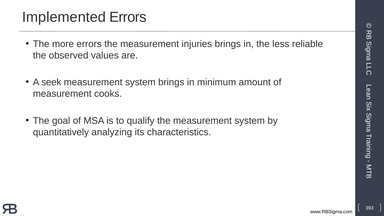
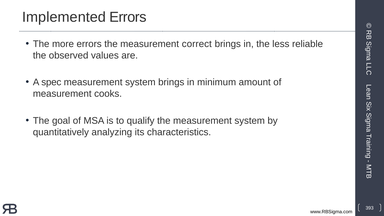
injuries: injuries -> correct (197, 44)
seek: seek -> spec (51, 82)
